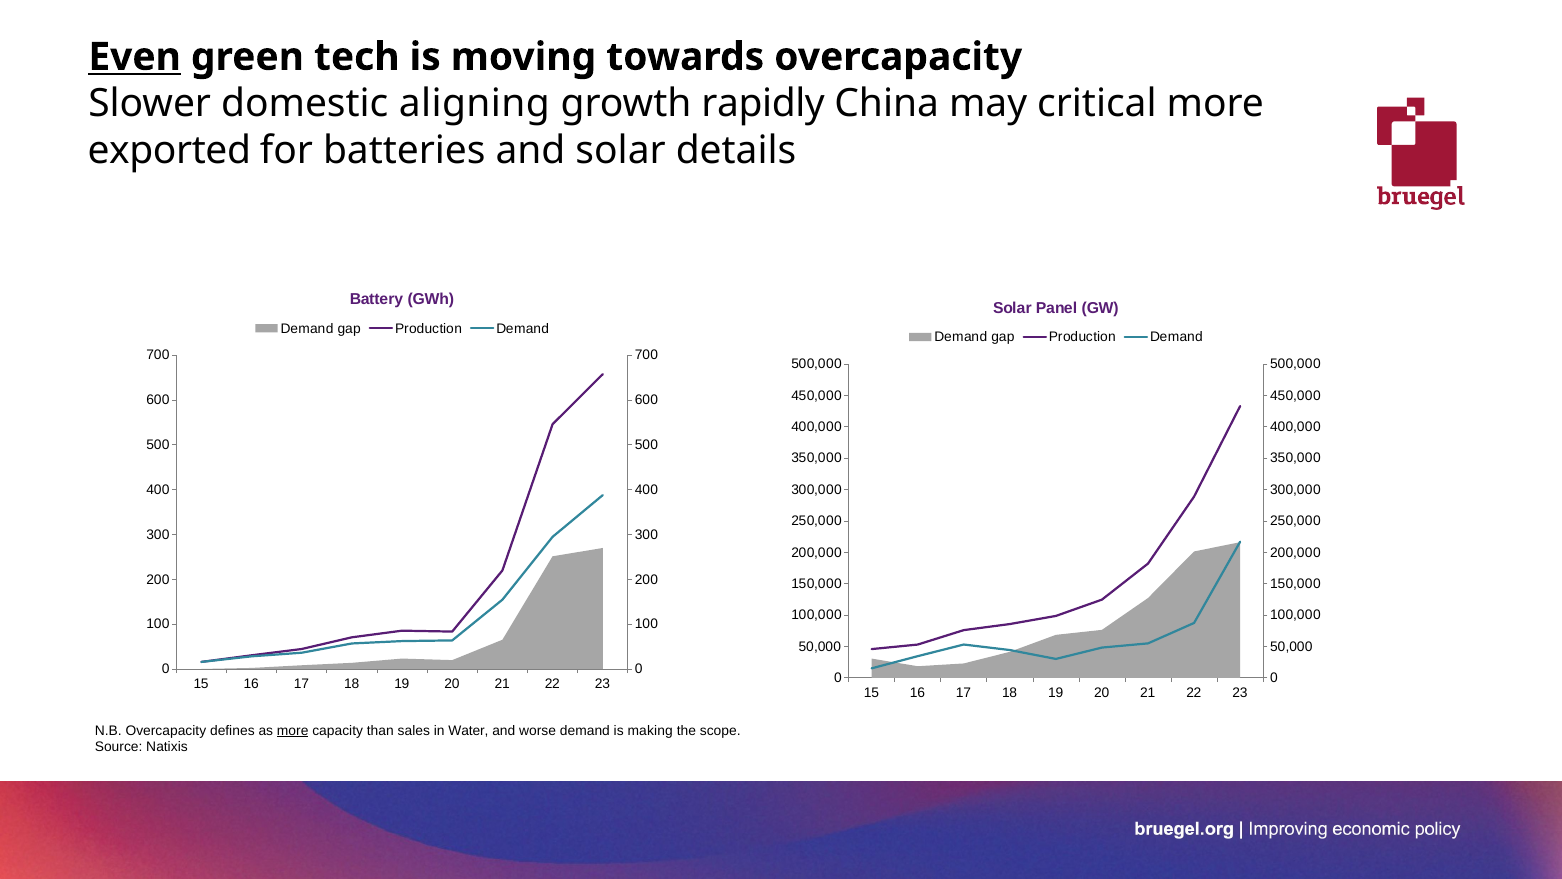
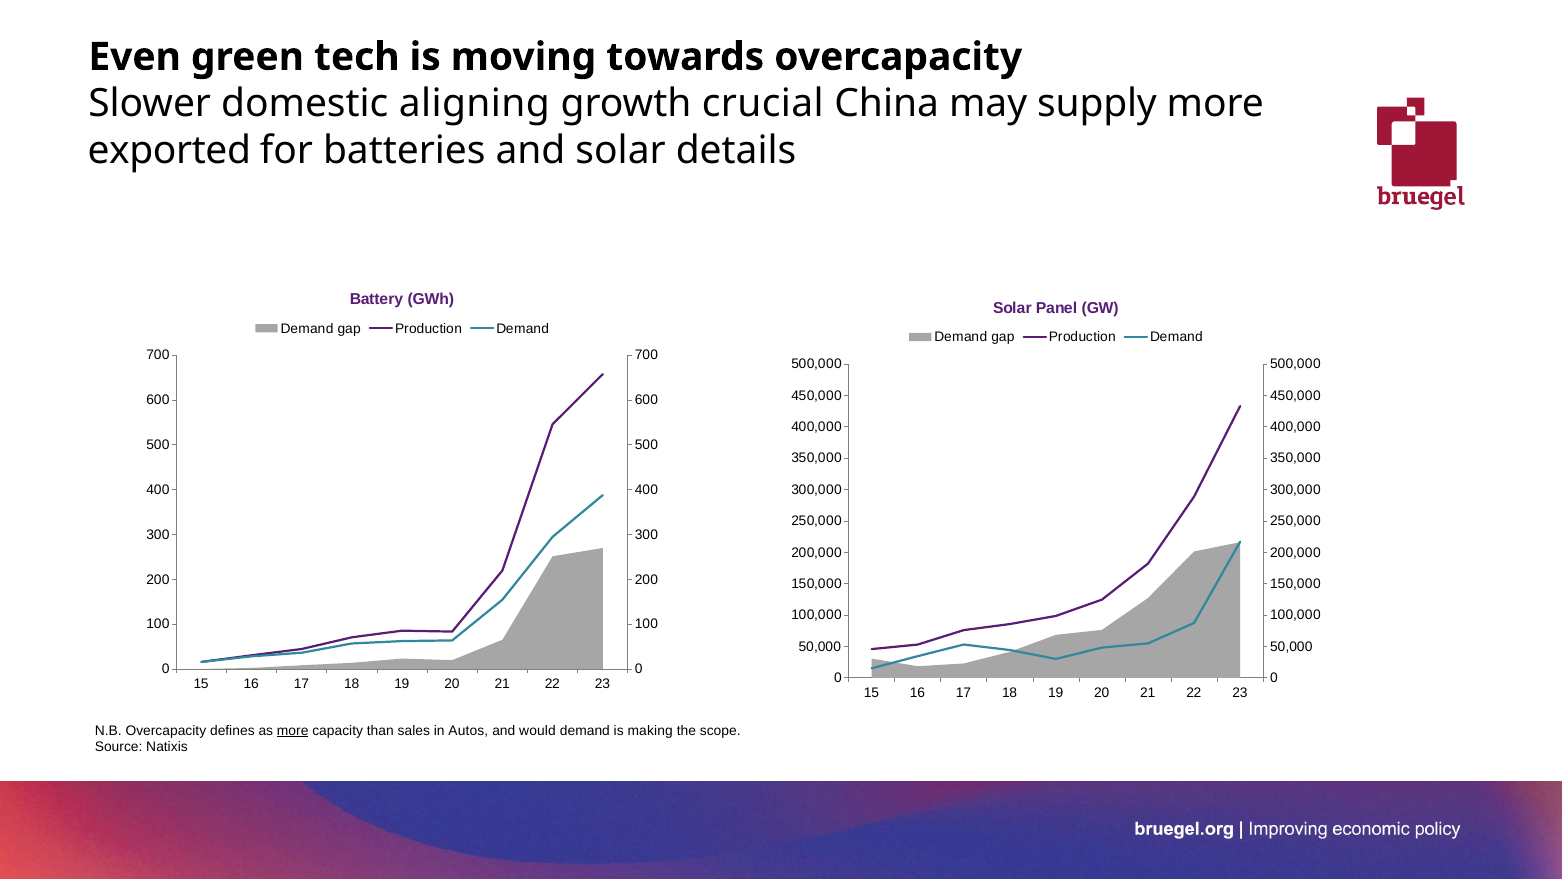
Even underline: present -> none (135, 57)
rapidly: rapidly -> crucial (763, 104)
critical: critical -> supply (1097, 104)
Water: Water -> Autos (468, 730)
worse: worse -> would (538, 730)
